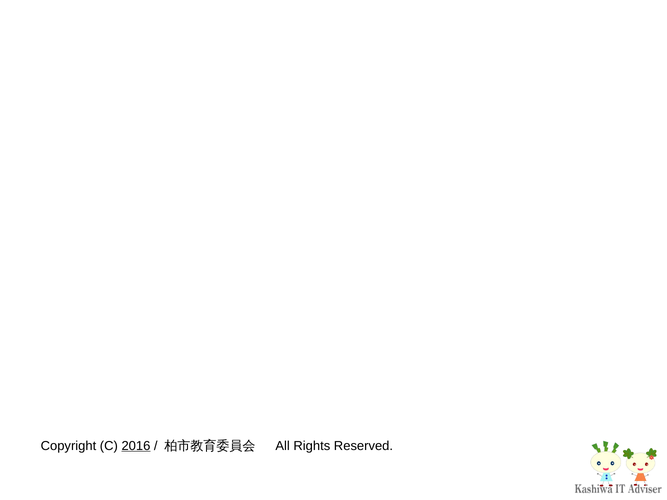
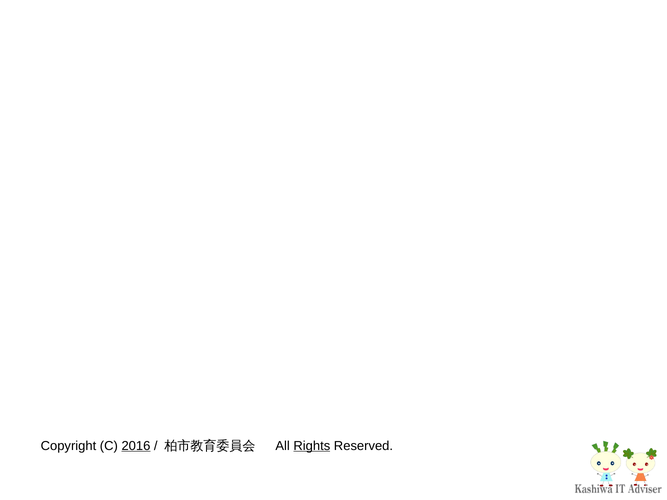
Rights underline: none -> present (312, 446)
